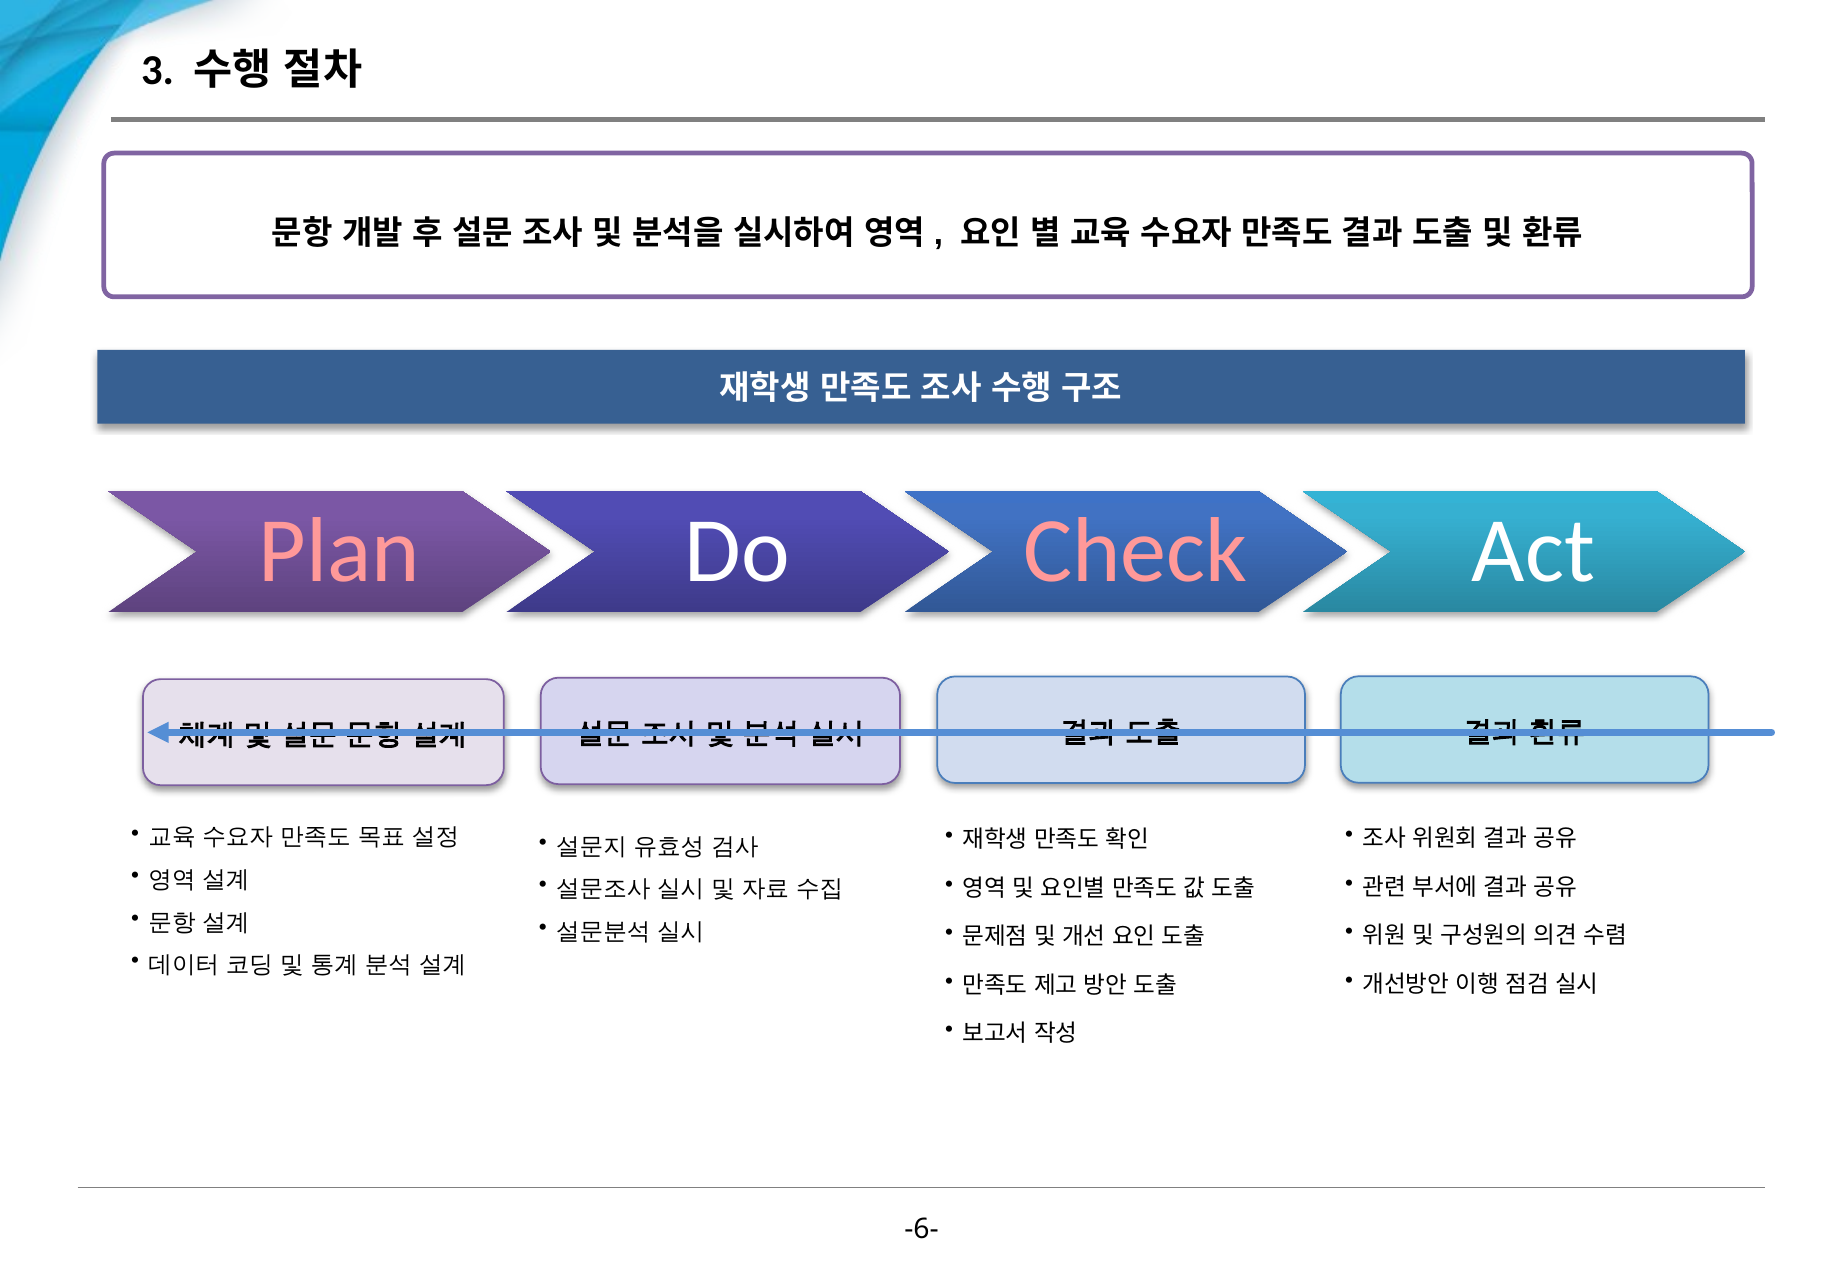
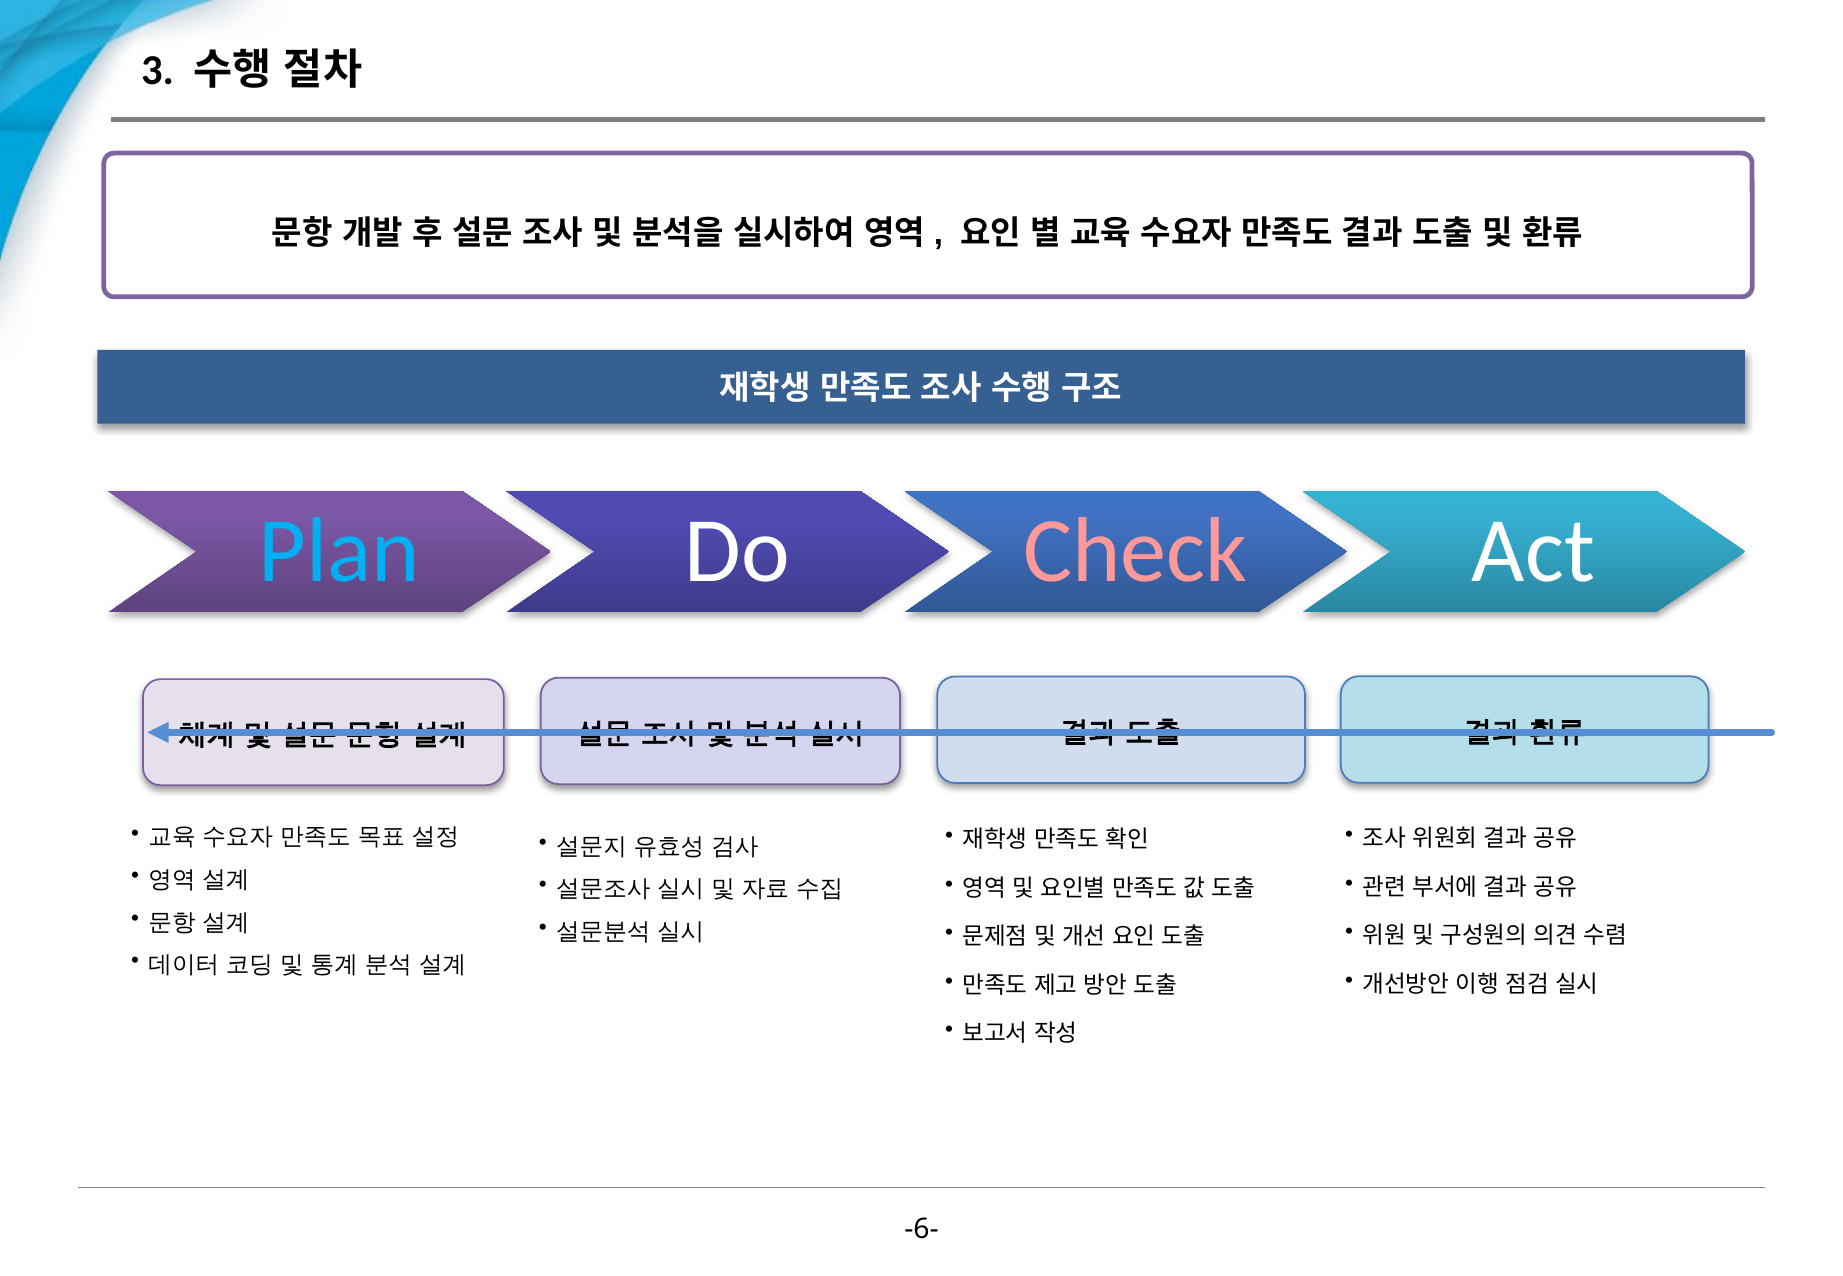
Plan colour: pink -> light blue (339, 551)
